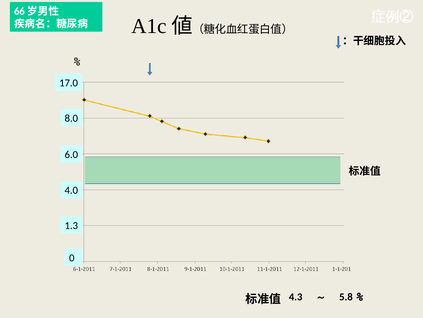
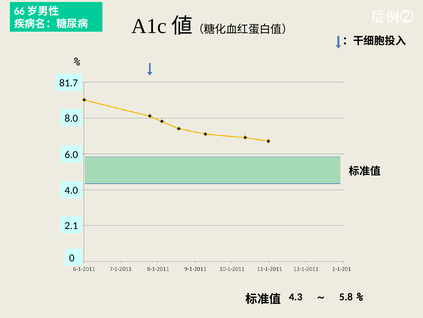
17.0: 17.0 -> 81.7 (69, 83)
1.3: 1.3 -> 2.1 (71, 225)
